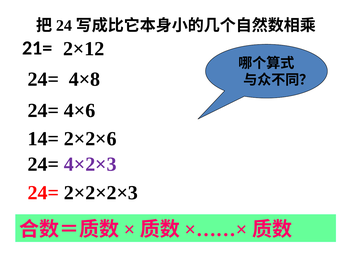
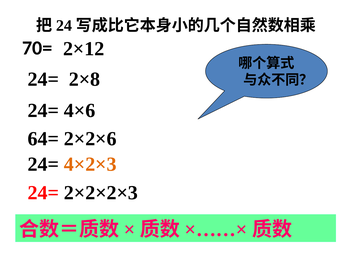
21=: 21= -> 70= (37, 48)
4×8: 4×8 -> 2×8 (85, 79)
14=: 14= -> 64= (43, 139)
4×2×3 colour: purple -> orange (90, 164)
